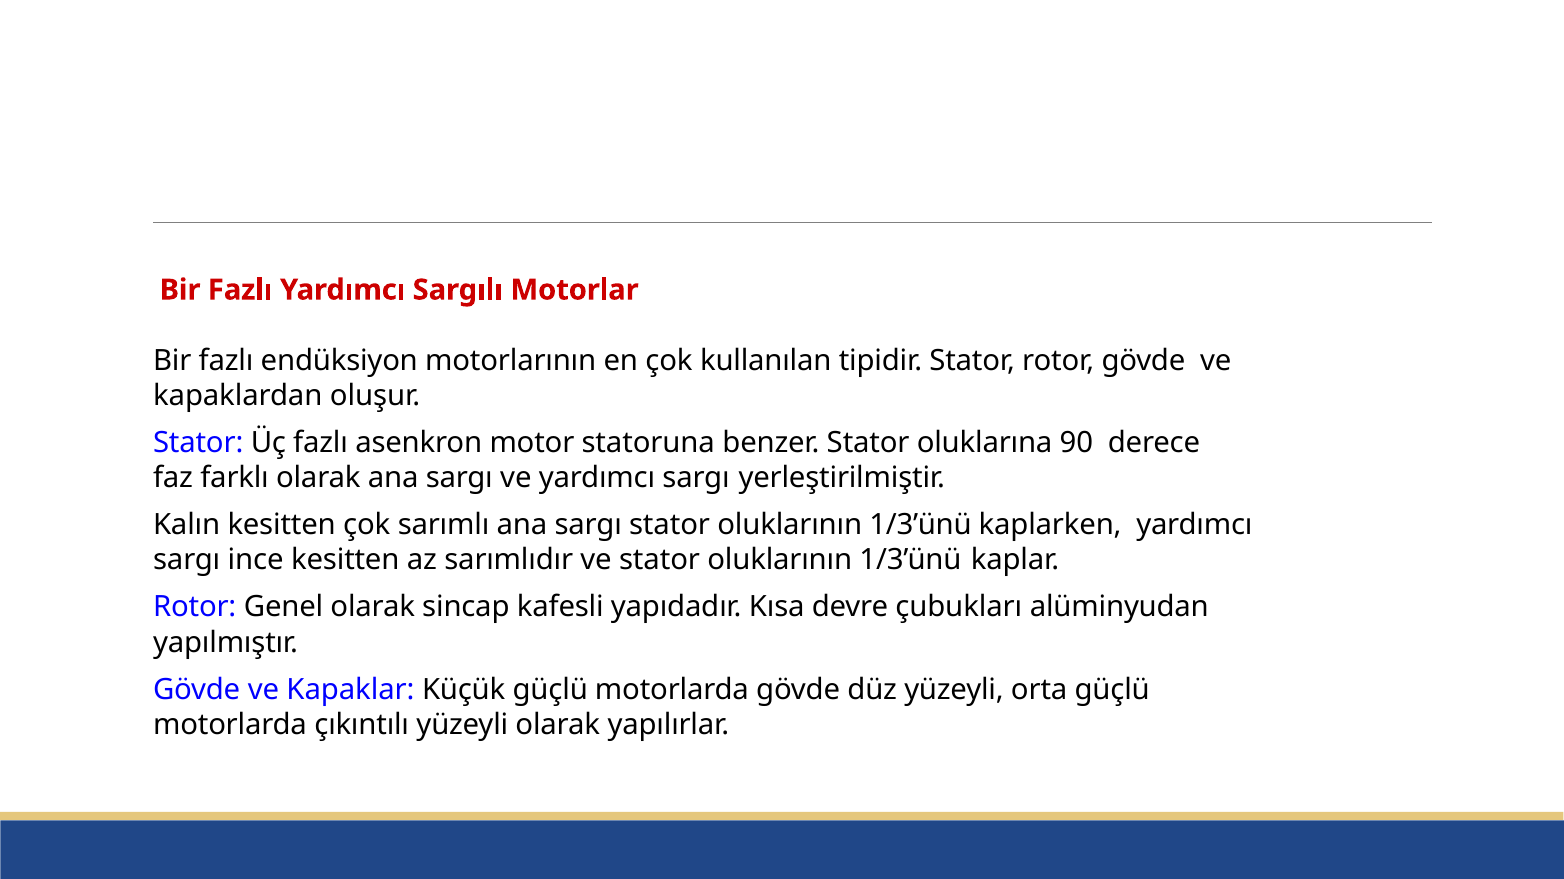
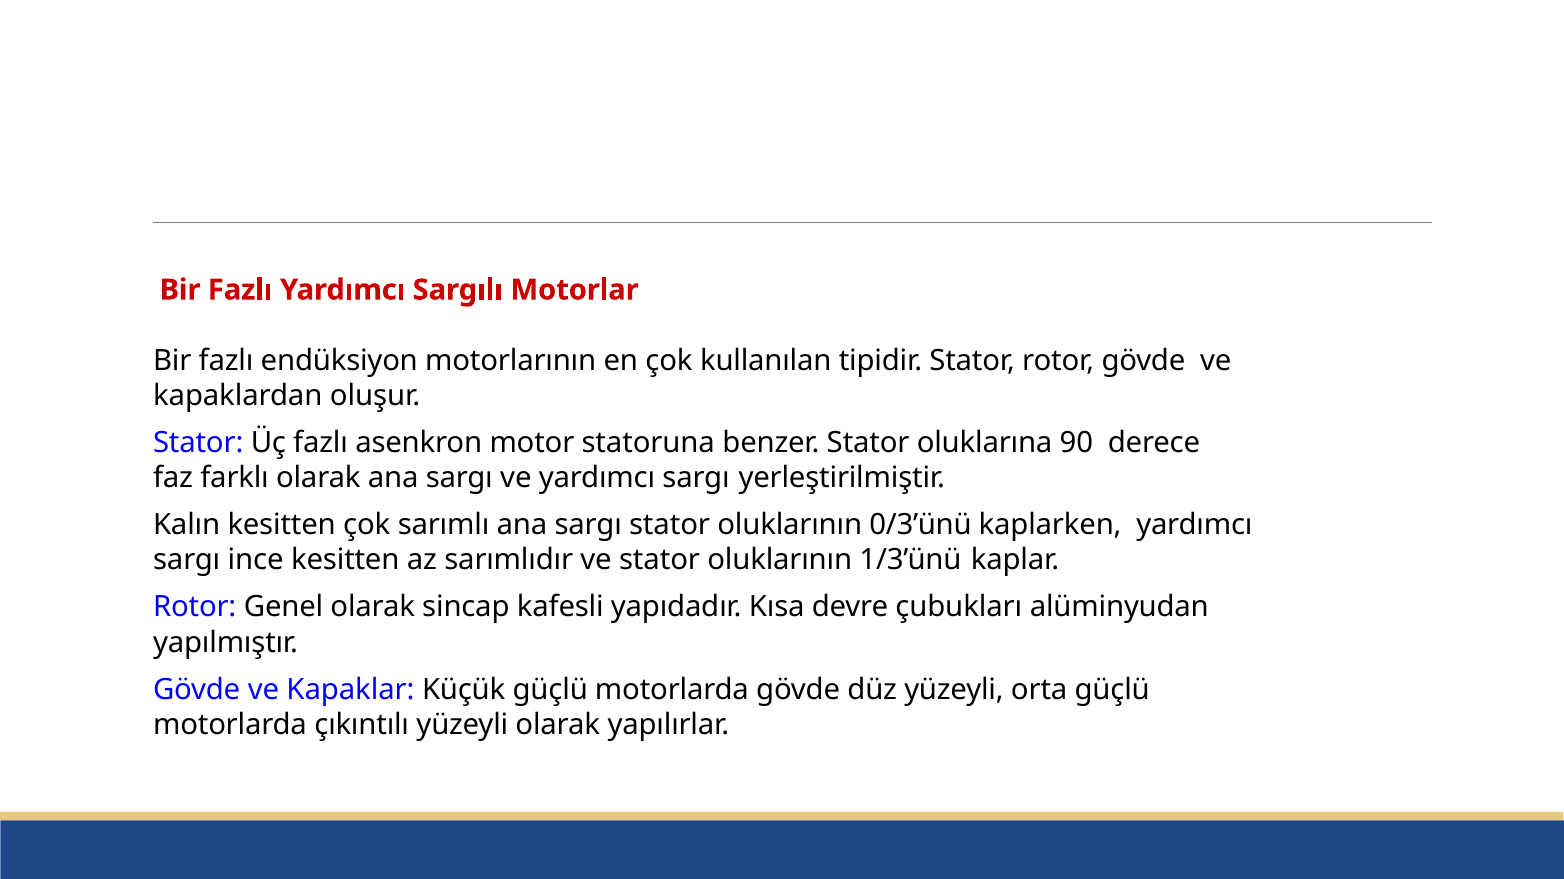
sargı stator oluklarının 1/3’ünü: 1/3’ünü -> 0/3’ünü (921, 525)
